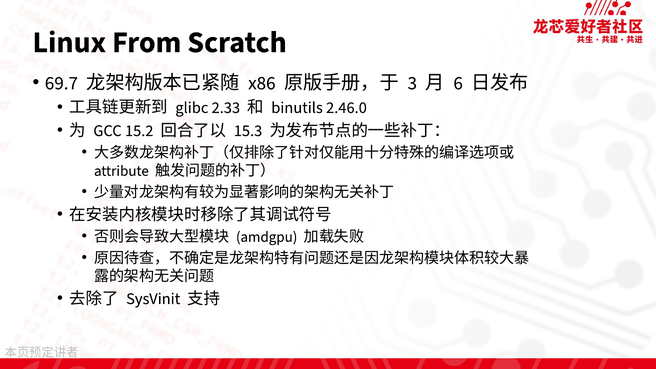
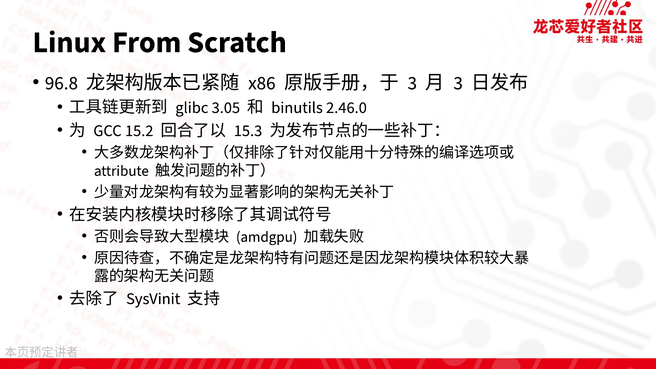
69.7: 69.7 -> 96.8 (61, 83)
6: 6 -> 3 (458, 83)
2.33: 2.33 -> 3.05 (226, 108)
